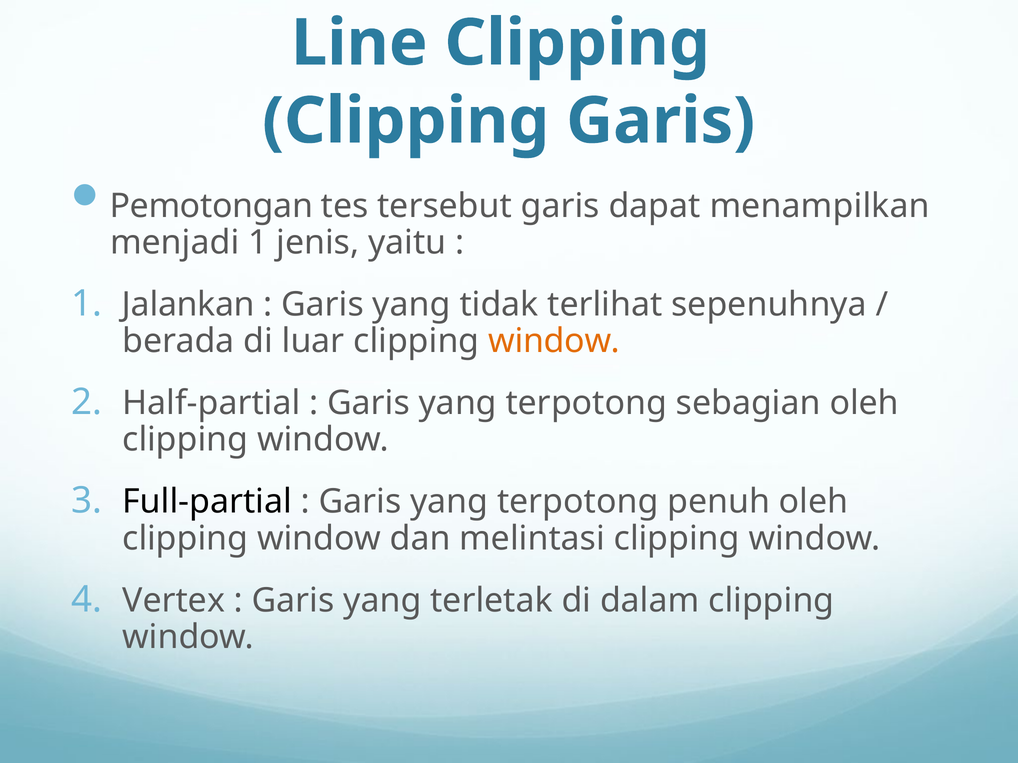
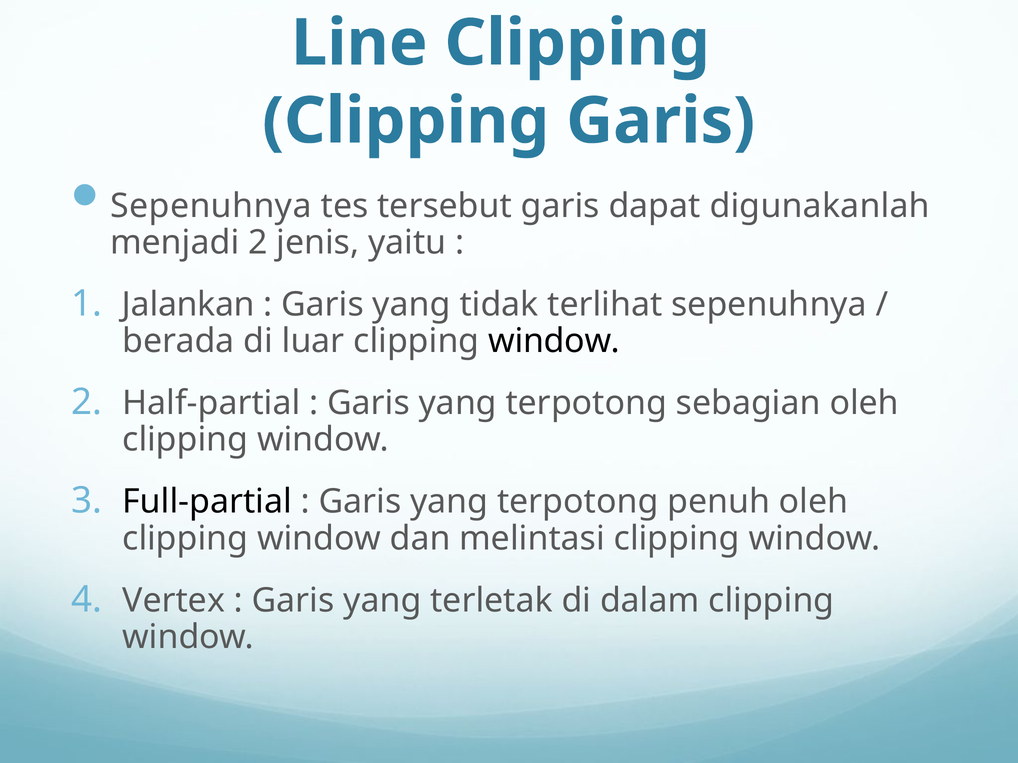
Pemotongan: Pemotongan -> Sepenuhnya (211, 206)
menampilkan: menampilkan -> digunakanlah (820, 206)
menjadi 1: 1 -> 2 (258, 243)
window colour: orange -> black (554, 341)
